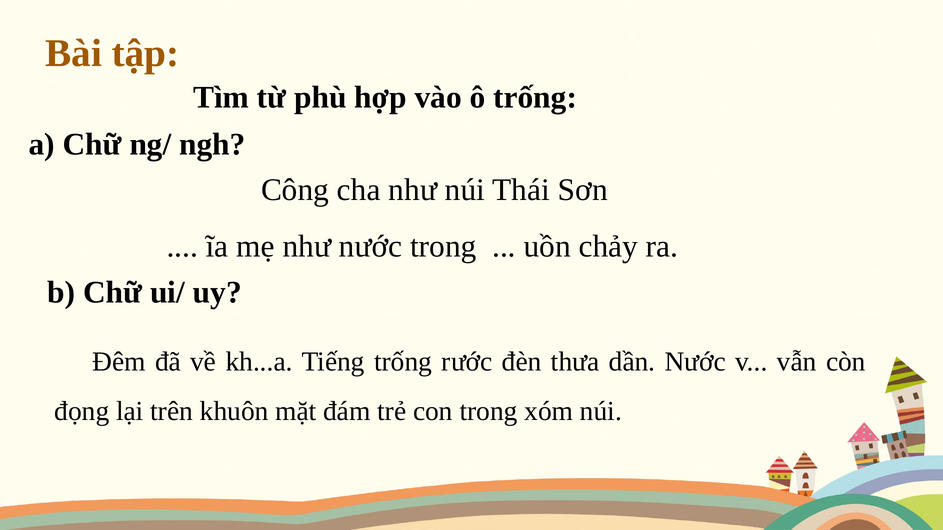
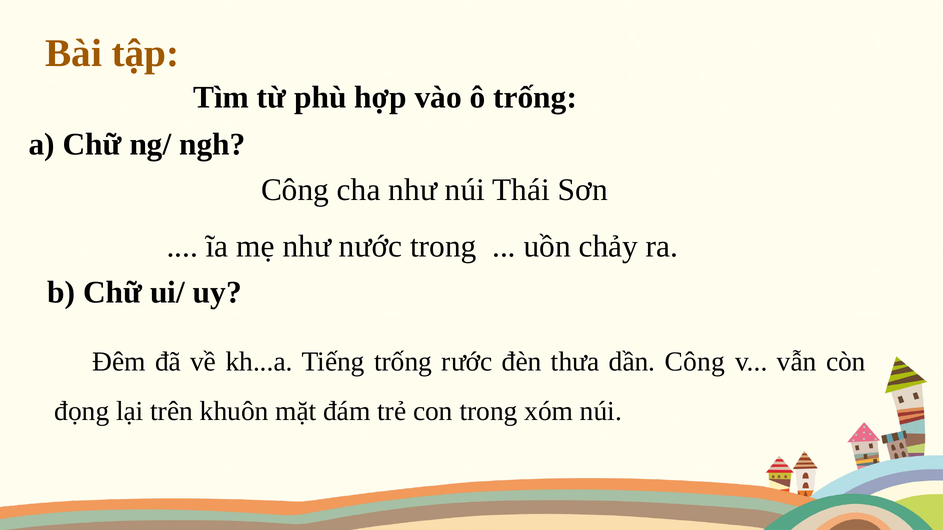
dần Nước: Nước -> Công (695, 362)
